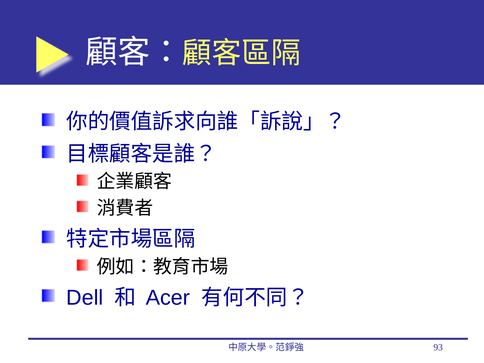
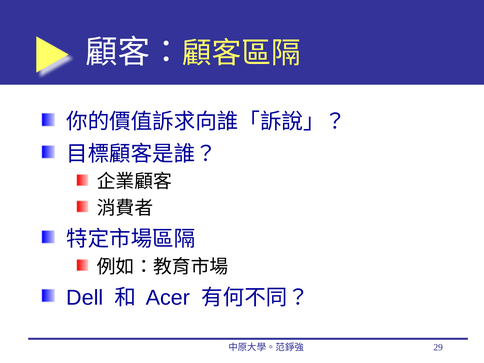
93: 93 -> 29 (438, 348)
